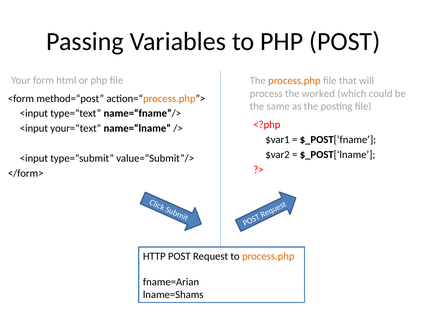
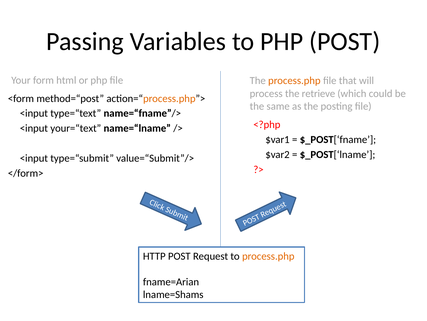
worked: worked -> retrieve (318, 93)
